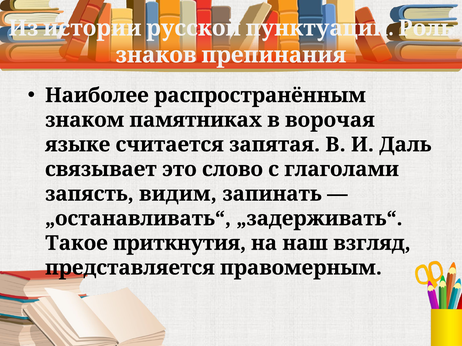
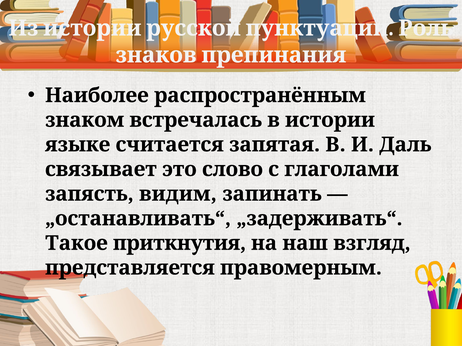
памятниках: памятниках -> встречалась (196, 120)
ворочая: ворочая -> истории (330, 120)
